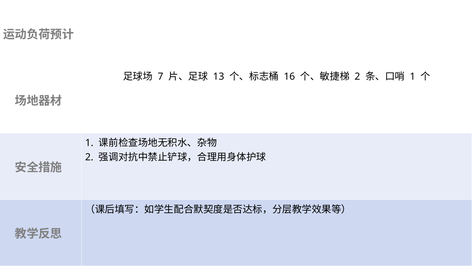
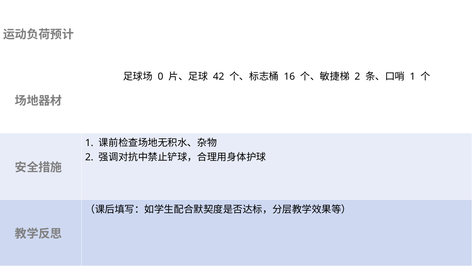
7: 7 -> 0 (161, 76)
13: 13 -> 42 (219, 76)
